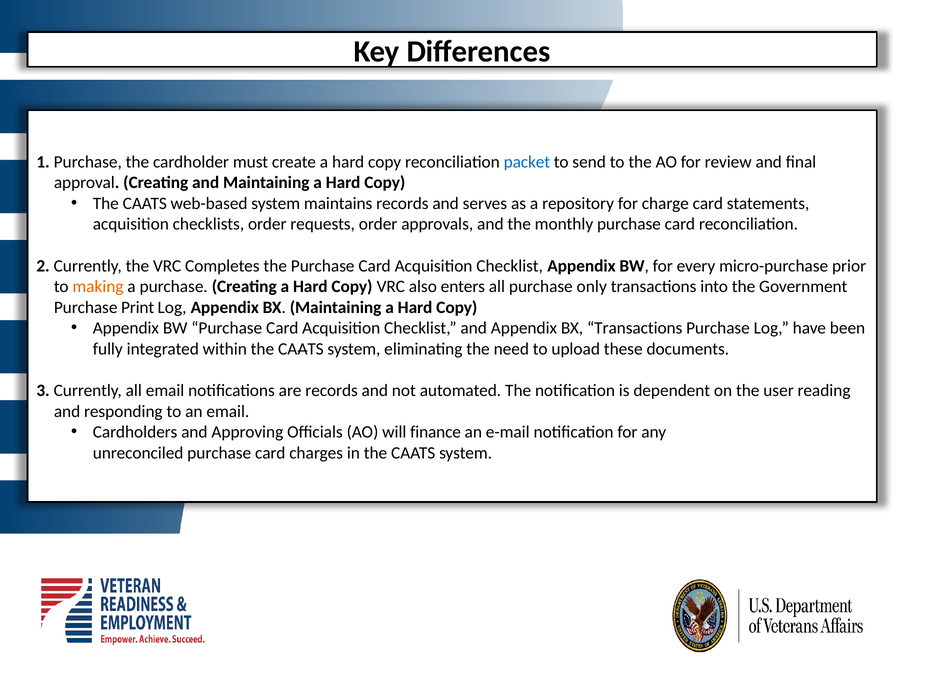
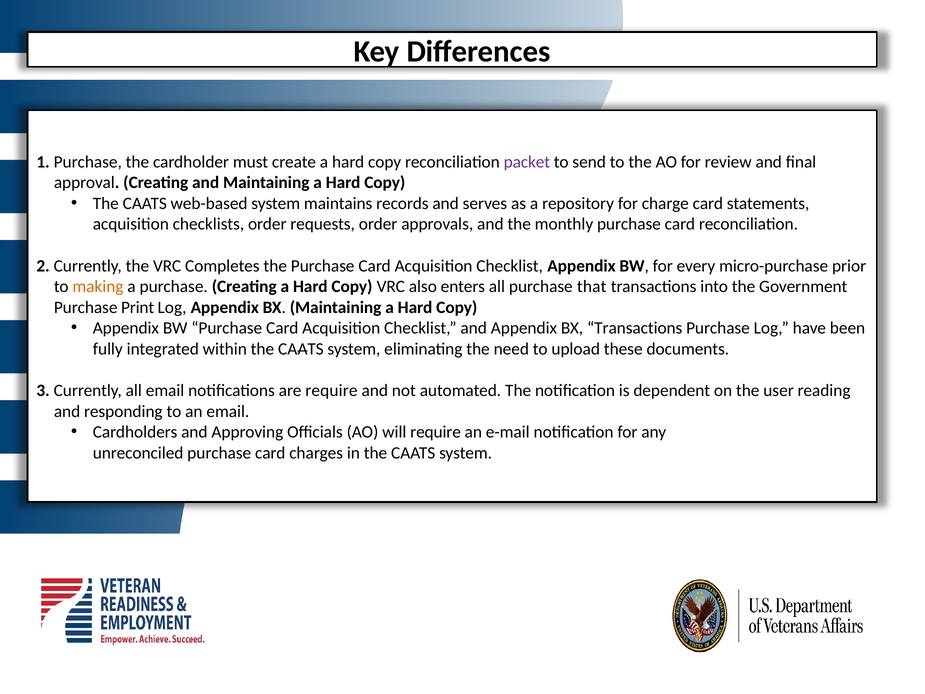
packet colour: blue -> purple (527, 162)
only: only -> that (592, 287)
are records: records -> require (331, 390)
will finance: finance -> require (436, 432)
